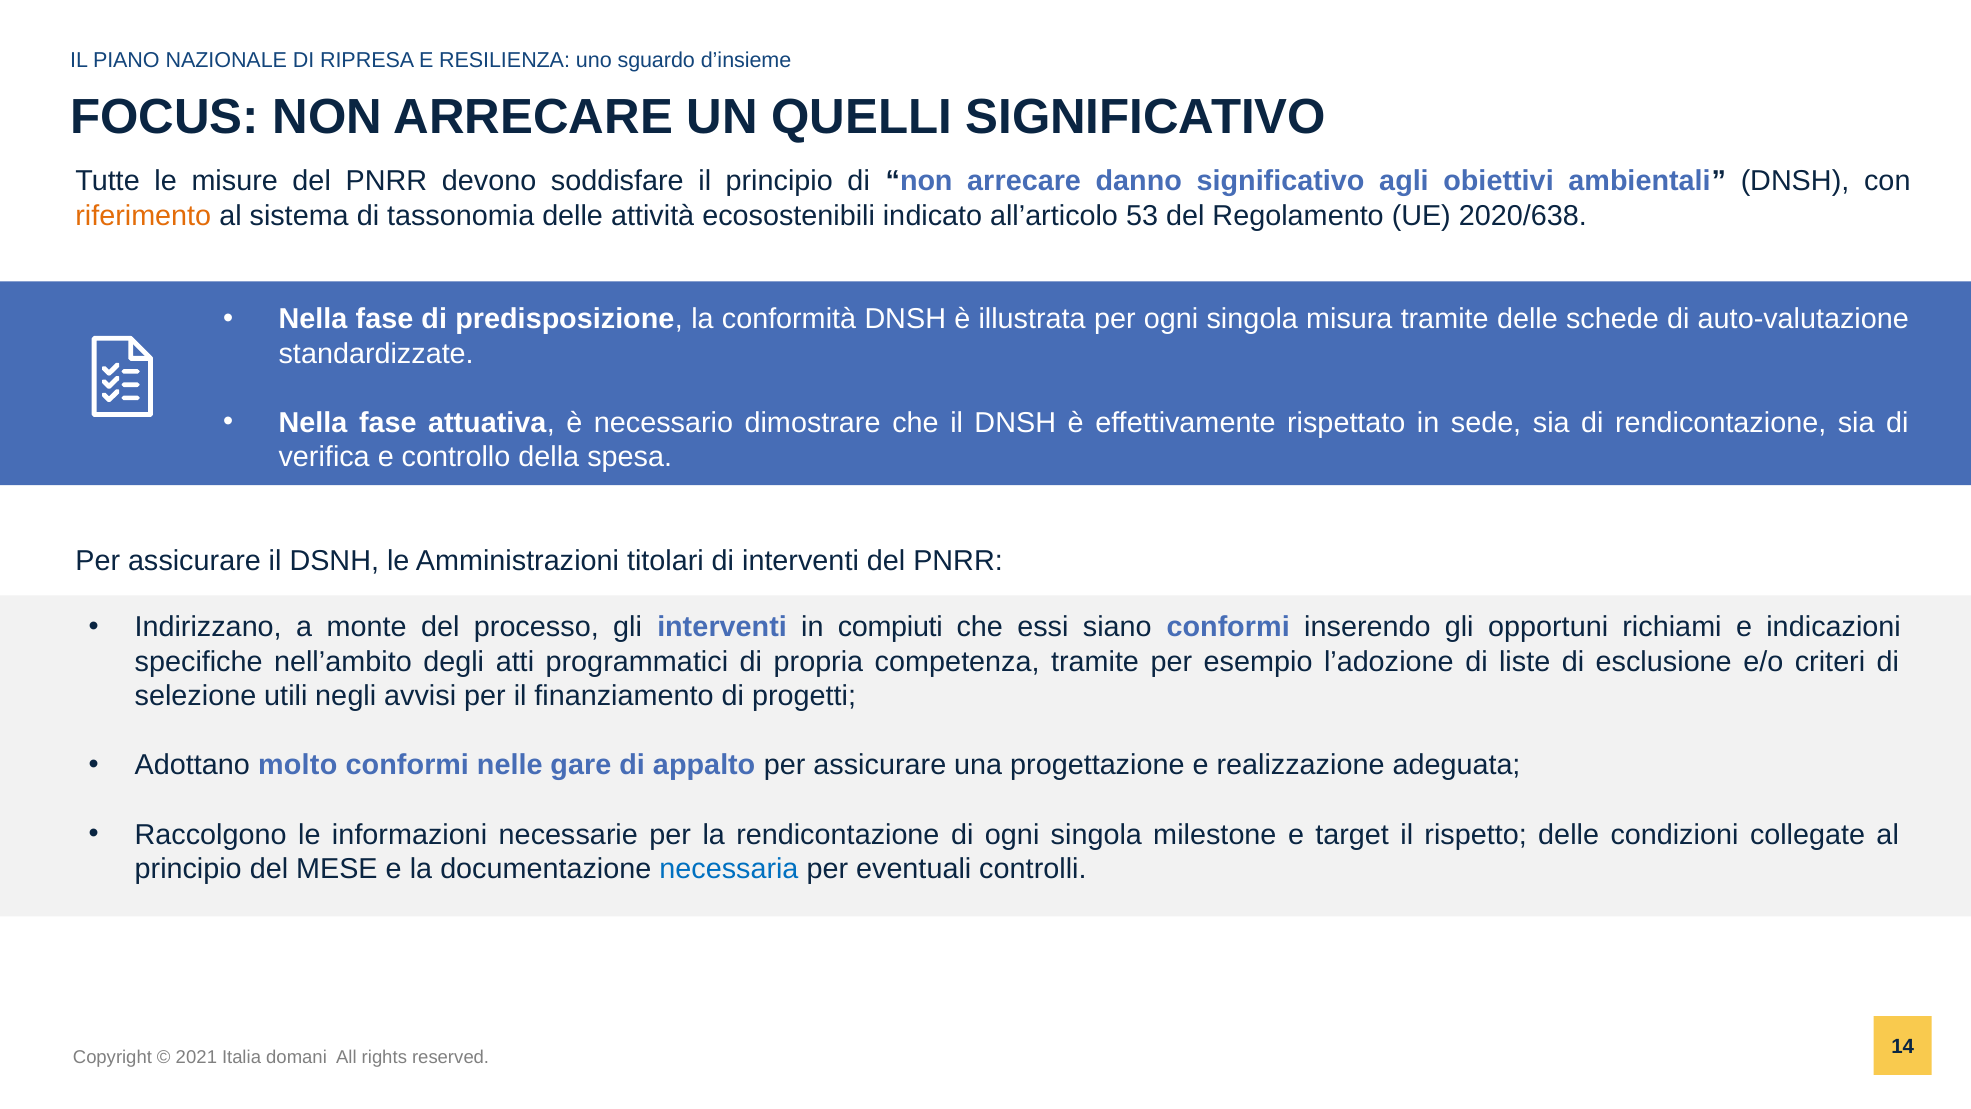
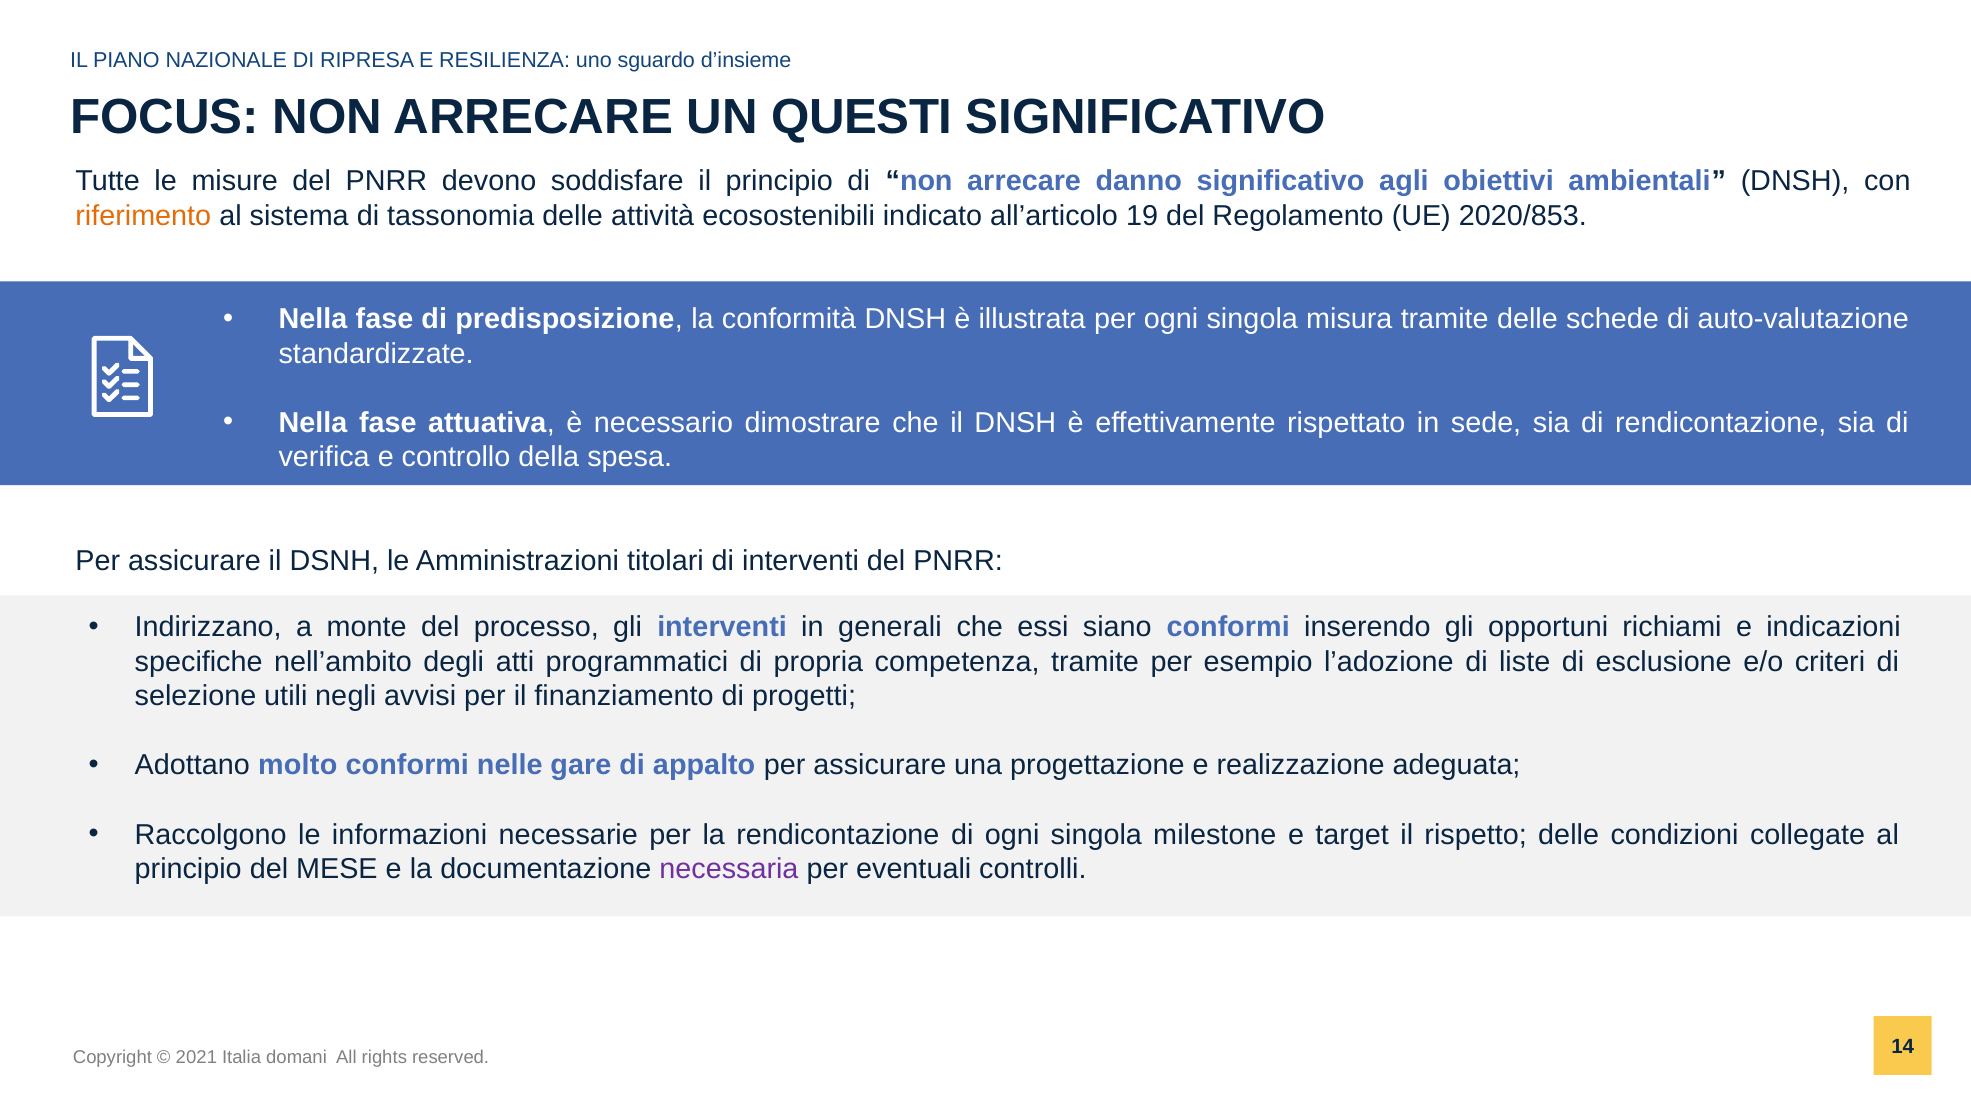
QUELLI: QUELLI -> QUESTI (862, 117)
53: 53 -> 19 (1142, 216)
2020/638: 2020/638 -> 2020/853 (1523, 216)
compiuti: compiuti -> generali (890, 627)
necessaria colour: blue -> purple (729, 869)
